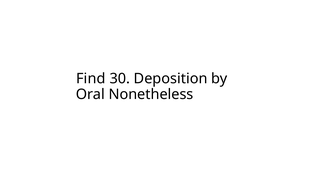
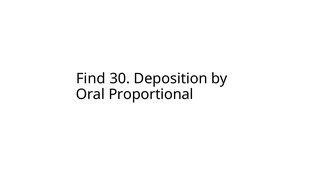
Nonetheless: Nonetheless -> Proportional (151, 94)
